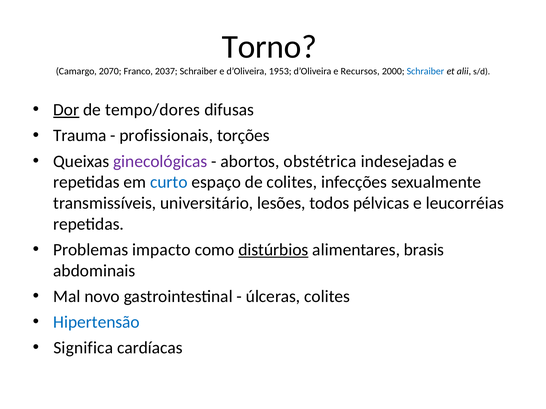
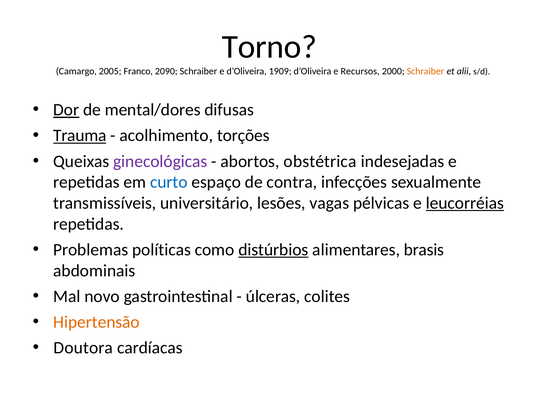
2070: 2070 -> 2005 (110, 71)
2037: 2037 -> 2090 (166, 71)
1953: 1953 -> 1909 (280, 71)
Schraiber colour: blue -> orange (425, 71)
tempo/dores: tempo/dores -> mental/dores (153, 110)
Trauma underline: none -> present (80, 136)
profissionais: profissionais -> acolhimento (166, 136)
de colites: colites -> contra (292, 182)
todos: todos -> vagas (329, 203)
leucorréias underline: none -> present (465, 203)
impacto: impacto -> políticas (162, 250)
Hipertensão colour: blue -> orange (97, 322)
Significa: Significa -> Doutora (83, 348)
